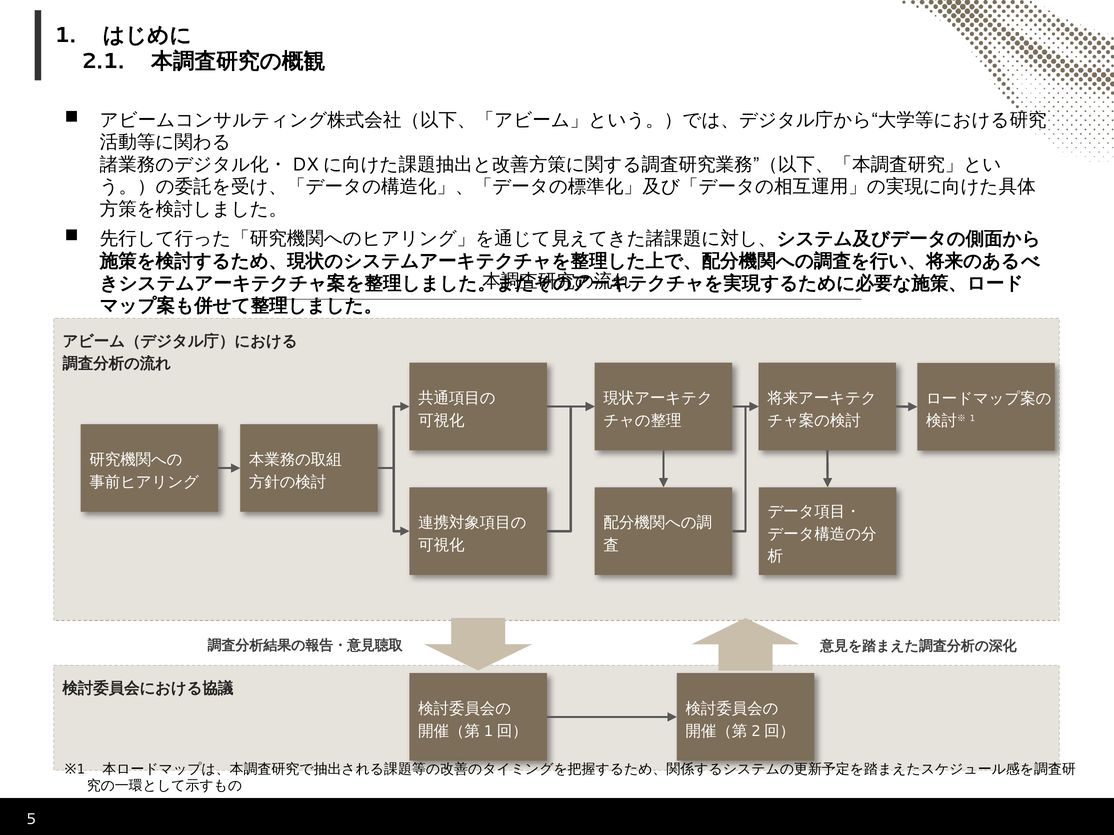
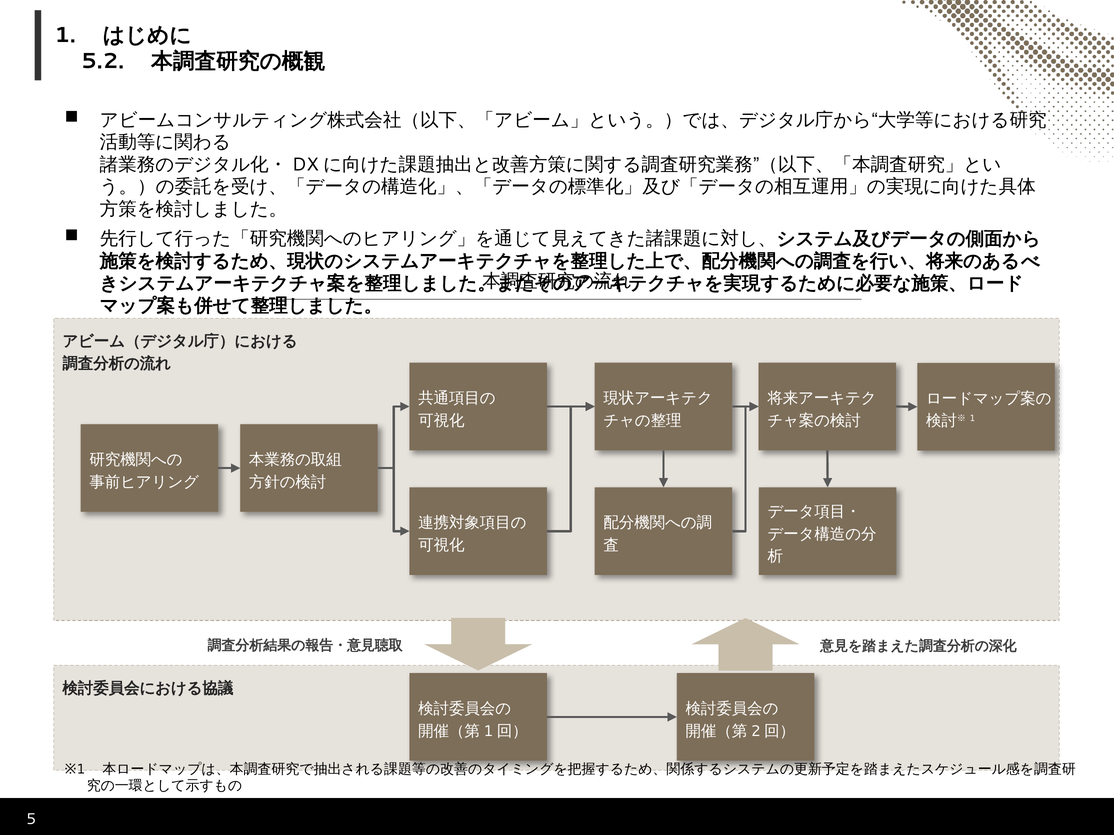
2.1: 2.1 -> 5.2 (103, 61)
